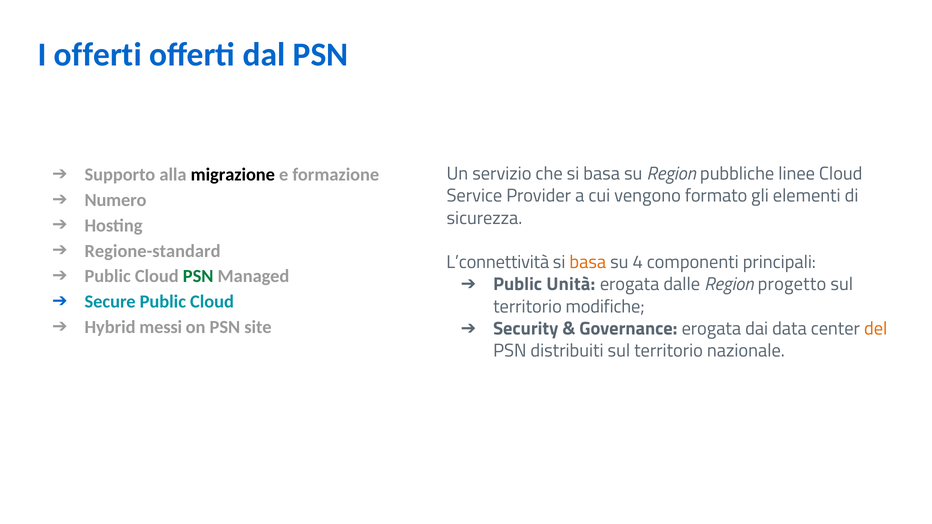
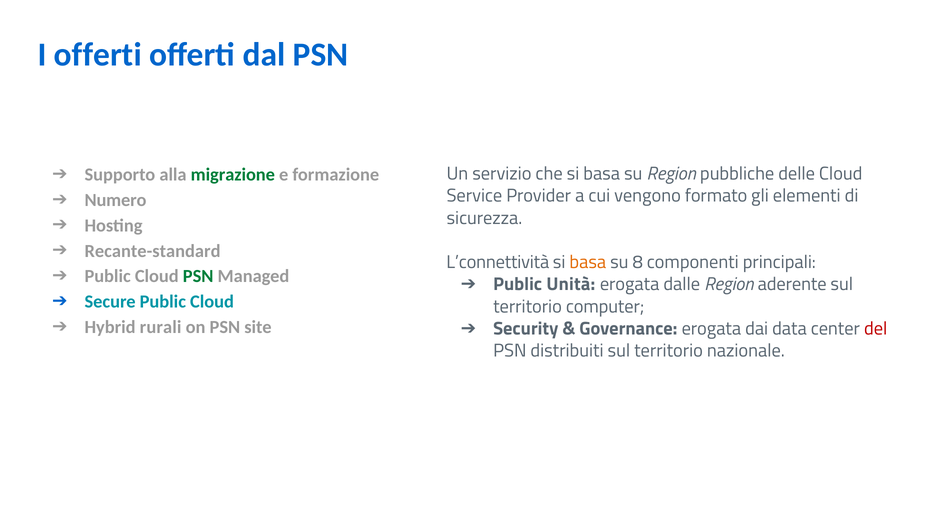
migrazione colour: black -> green (233, 175)
linee: linee -> delle (797, 174)
Regione-standard: Regione-standard -> Recante-standard (153, 251)
4: 4 -> 8 (638, 262)
progetto: progetto -> aderente (792, 284)
modifiche: modifiche -> computer (605, 307)
messi: messi -> rurali (161, 327)
del colour: orange -> red (876, 329)
